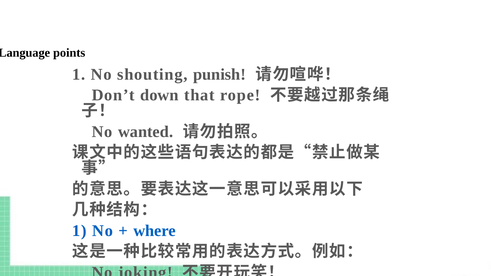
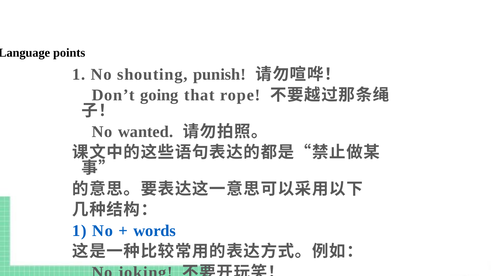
down: down -> going (159, 95)
where: where -> words (155, 231)
